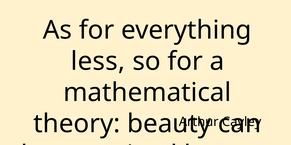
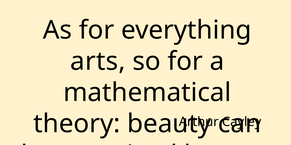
less: less -> arts (98, 62)
